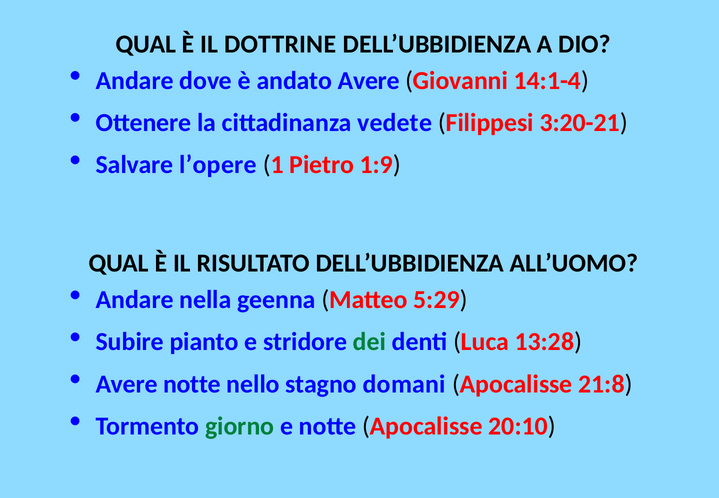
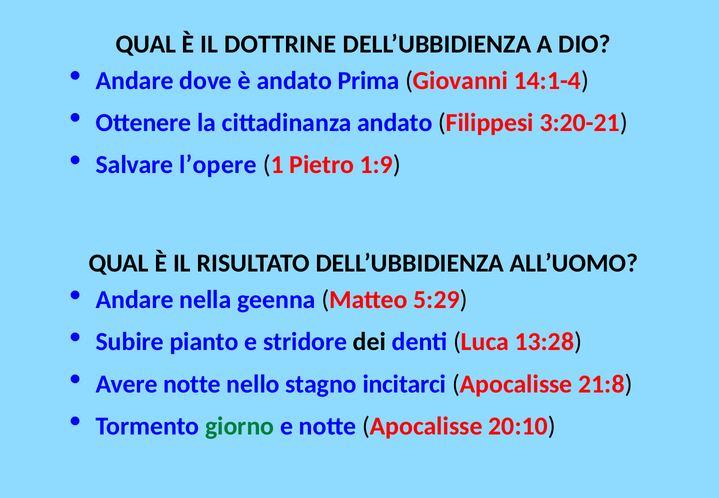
andato Avere: Avere -> Prima (369, 81)
cittadinanza vedete: vedete -> andato (395, 123)
dei colour: green -> black (369, 342)
domani: domani -> incitarci (404, 384)
